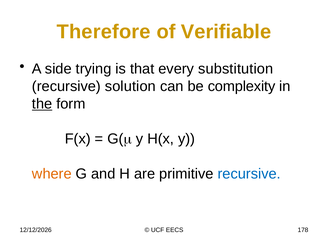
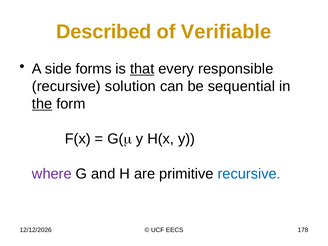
Therefore: Therefore -> Described (104, 32)
trying: trying -> forms (94, 69)
that underline: none -> present (142, 69)
substitution: substitution -> responsible (236, 69)
complexity: complexity -> sequential (241, 86)
where colour: orange -> purple (52, 174)
